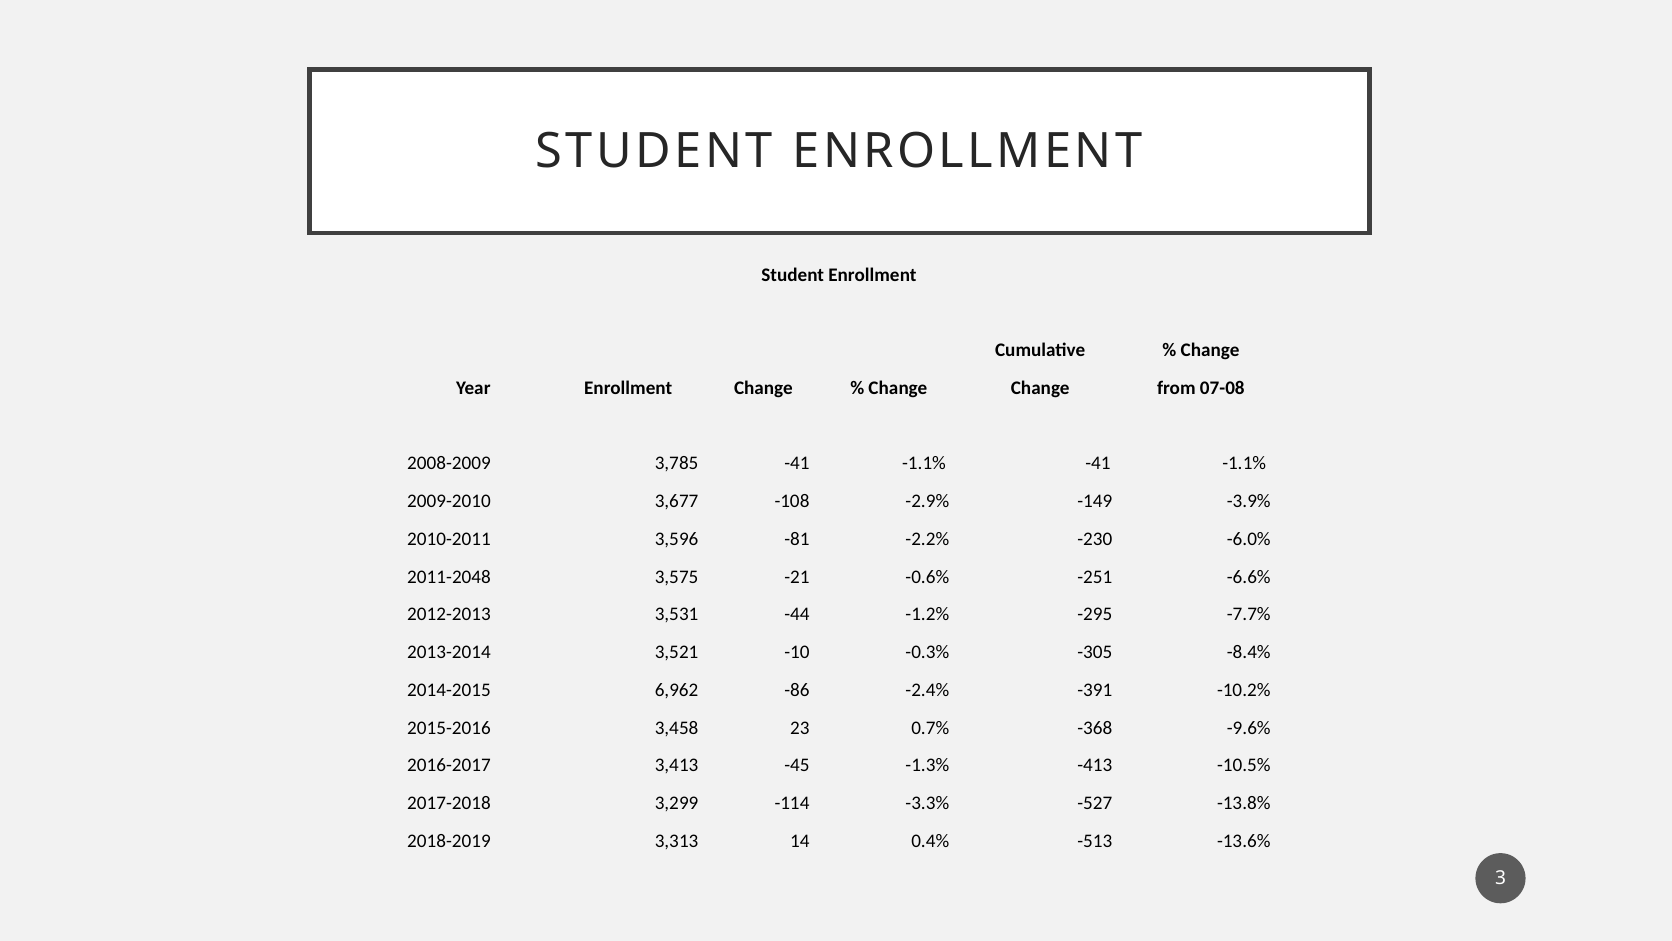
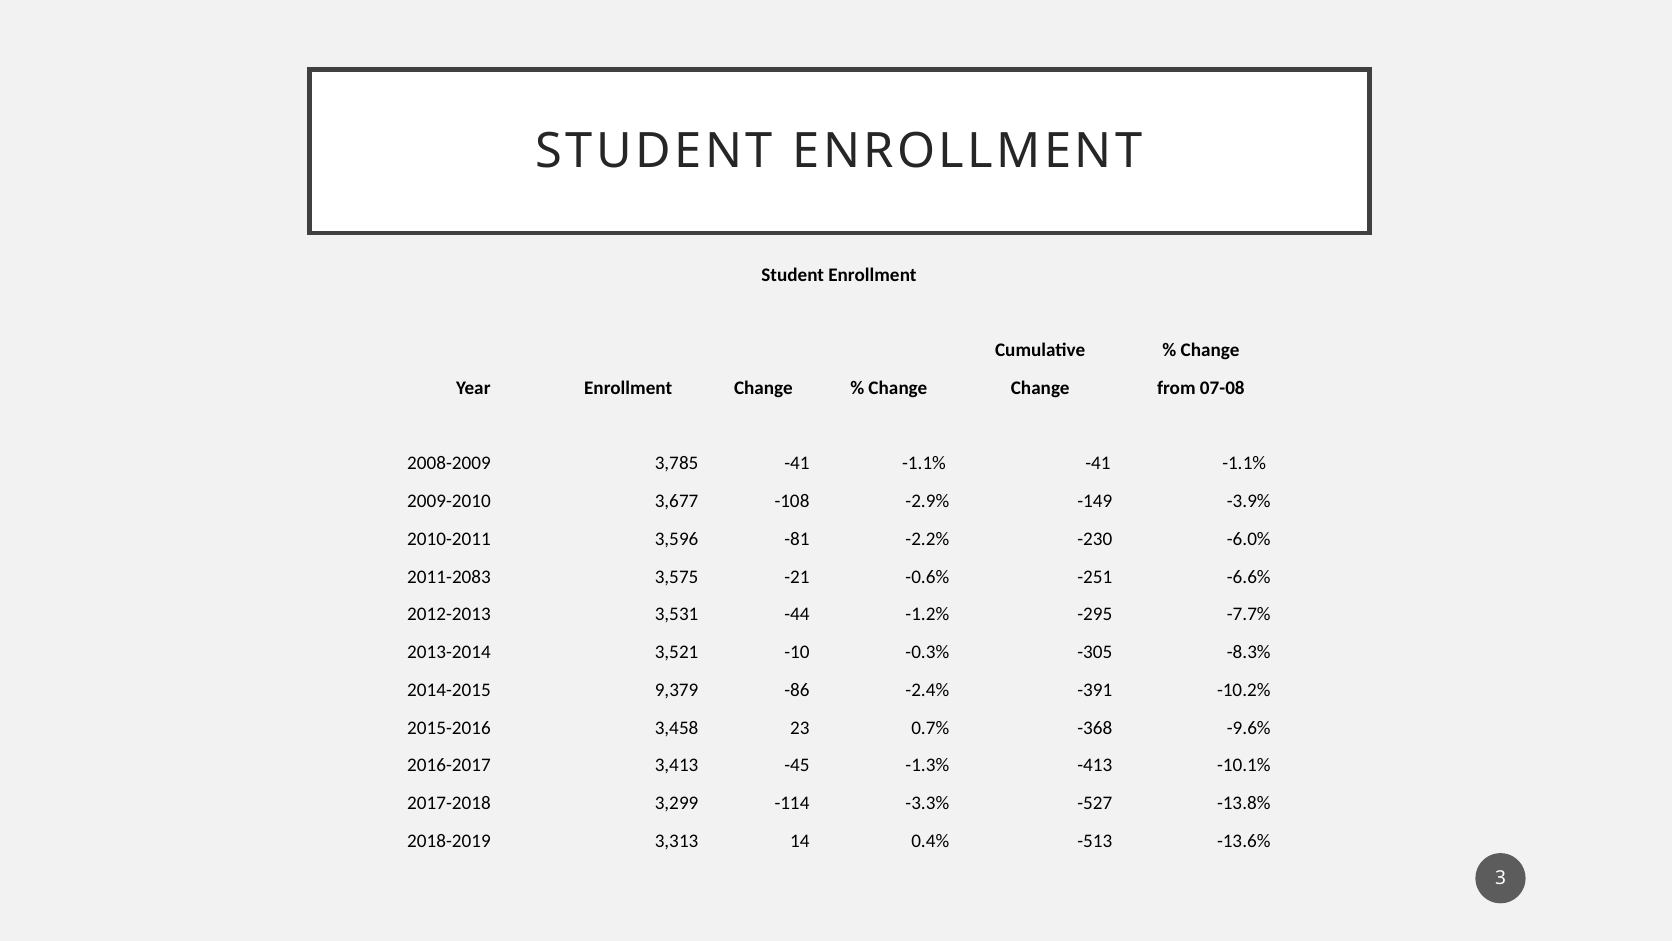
2011-2048: 2011-2048 -> 2011-2083 (449, 576)
-8.4%: -8.4% -> -8.3% (1249, 652)
6,962: 6,962 -> 9,379 (677, 690)
-10.5%: -10.5% -> -10.1% (1244, 765)
